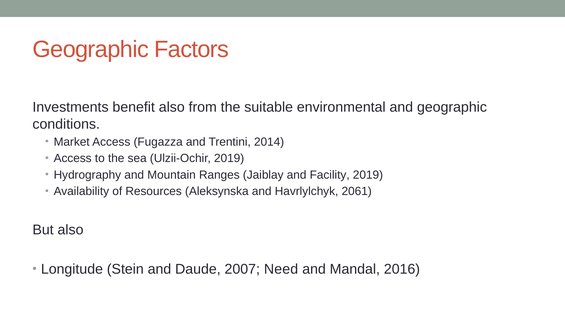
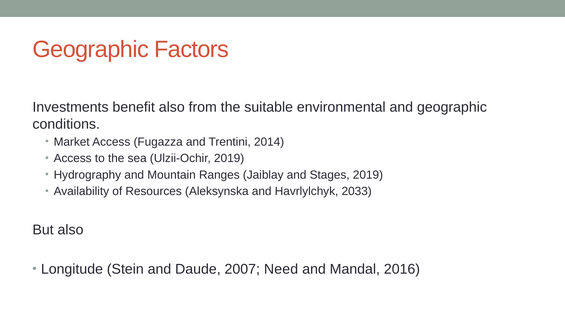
Facility: Facility -> Stages (330, 175)
2061: 2061 -> 2033 (357, 191)
